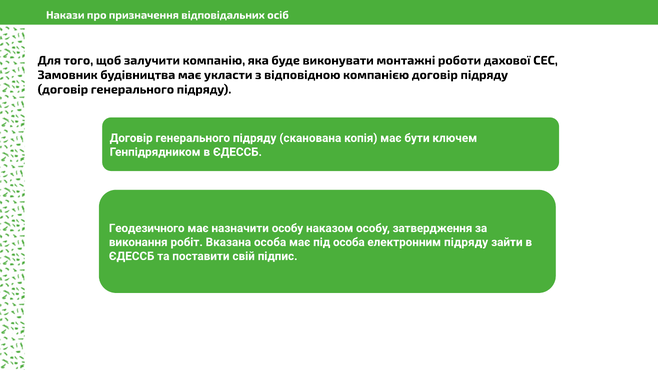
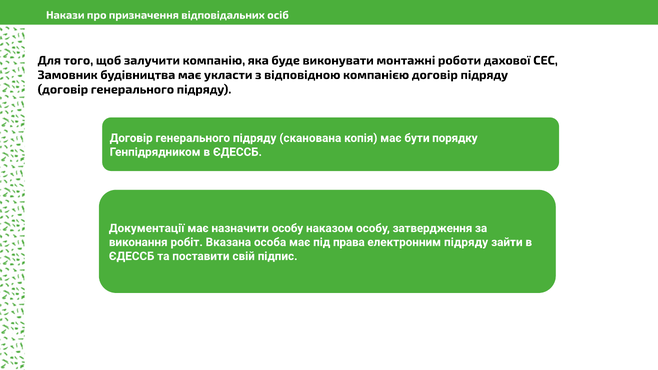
ключем: ключем -> порядку (455, 138)
Геодезичного: Геодезичного -> Документації (147, 228)
під особа: особа -> права (349, 242)
